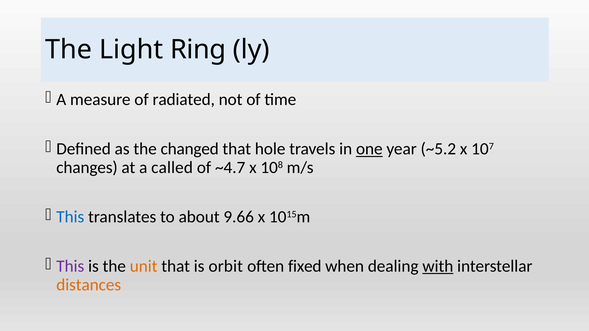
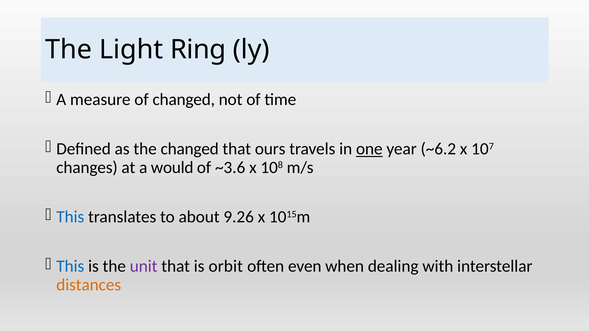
of radiated: radiated -> changed (184, 100)
hole: hole -> ours (270, 149)
~5.2: ~5.2 -> ~6.2 (438, 149)
called: called -> would (172, 168)
~4.7: ~4.7 -> ~3.6 (230, 168)
9.66: 9.66 -> 9.26 (239, 217)
This colour: purple -> blue (70, 266)
unit colour: orange -> purple (144, 266)
fixed: fixed -> even (305, 266)
with underline: present -> none (438, 266)
